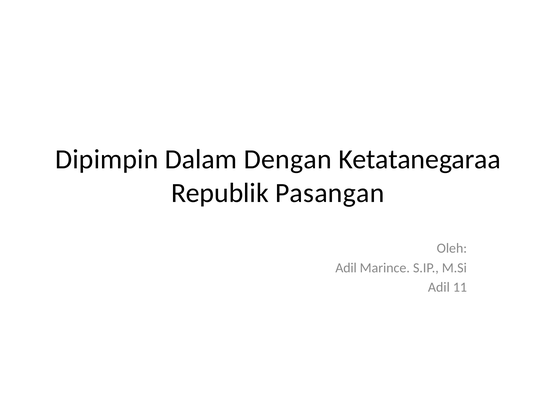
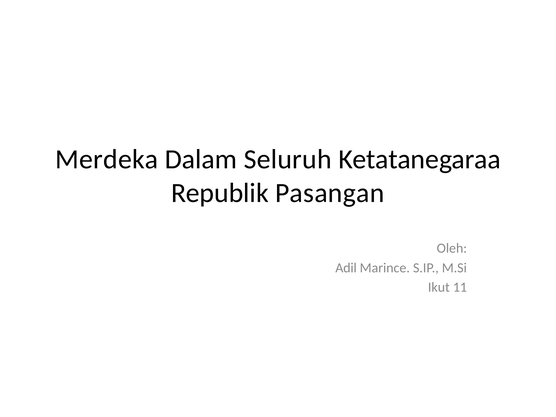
Dipimpin: Dipimpin -> Merdeka (107, 159)
Dengan: Dengan -> Seluruh (288, 159)
Adil: Adil -> Ikut (439, 287)
